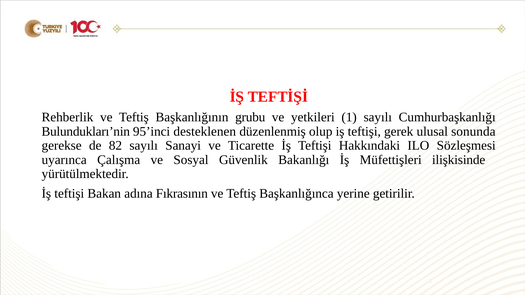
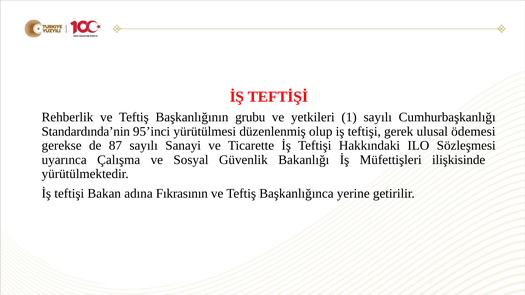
Bulundukları’nin: Bulundukları’nin -> Standardında’nin (86, 132)
desteklenen: desteklenen -> yürütülmesi (205, 132)
sonunda: sonunda -> ödemesi (473, 132)
82: 82 -> 87 (115, 146)
